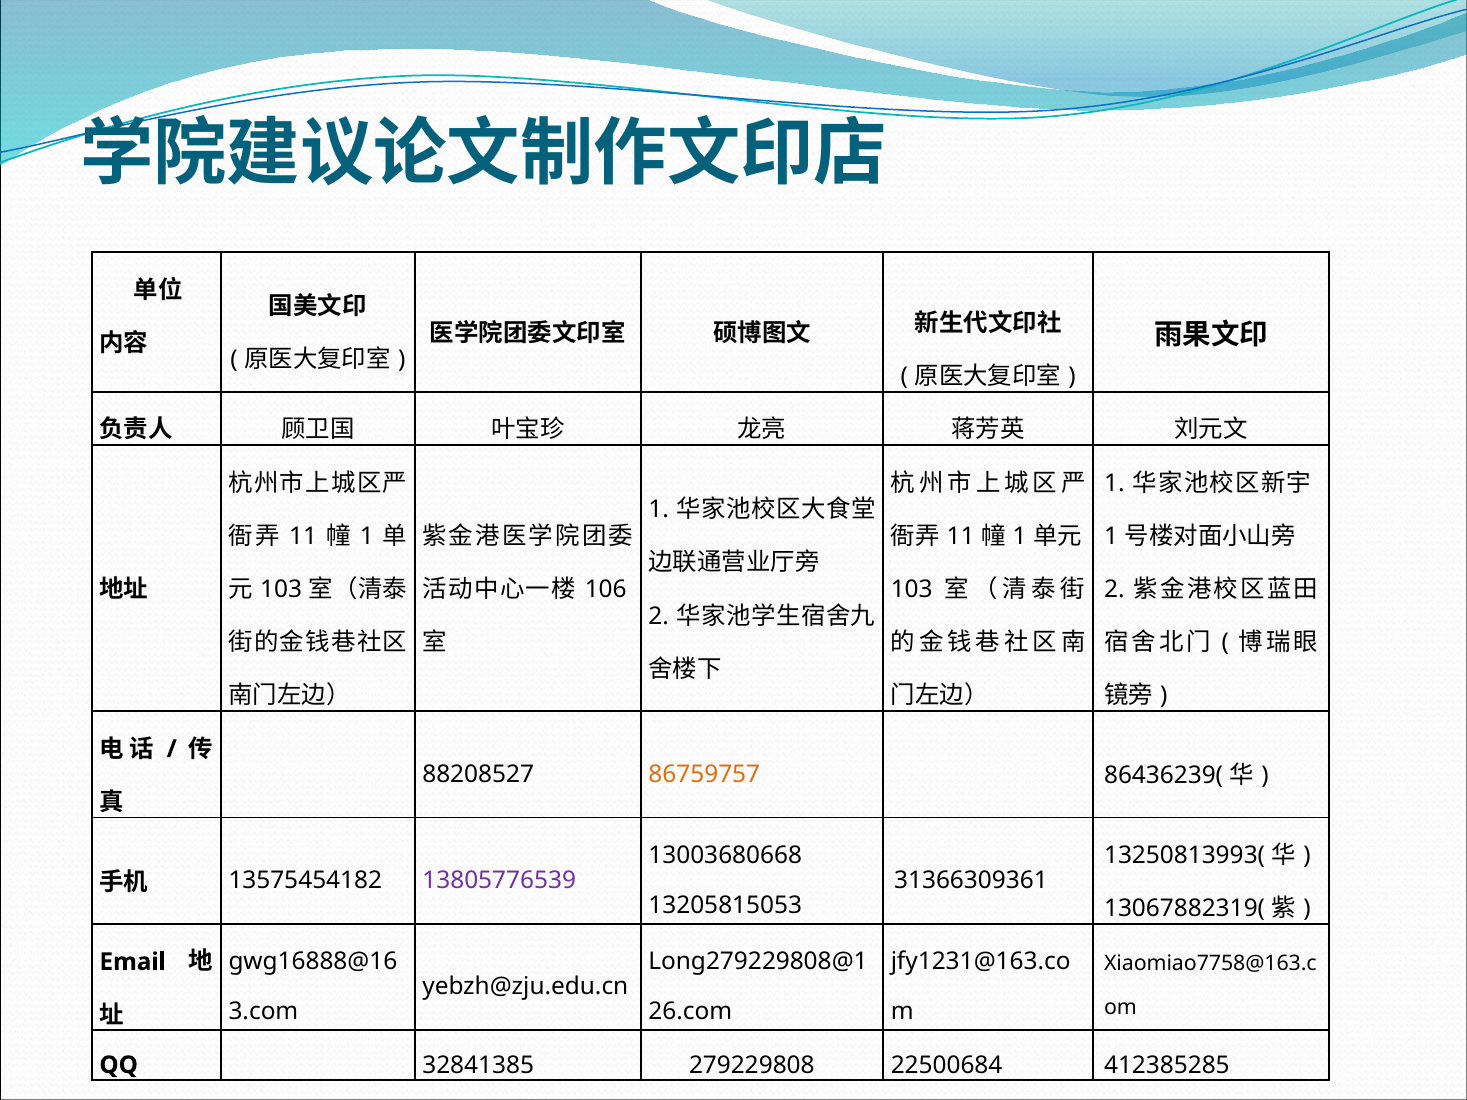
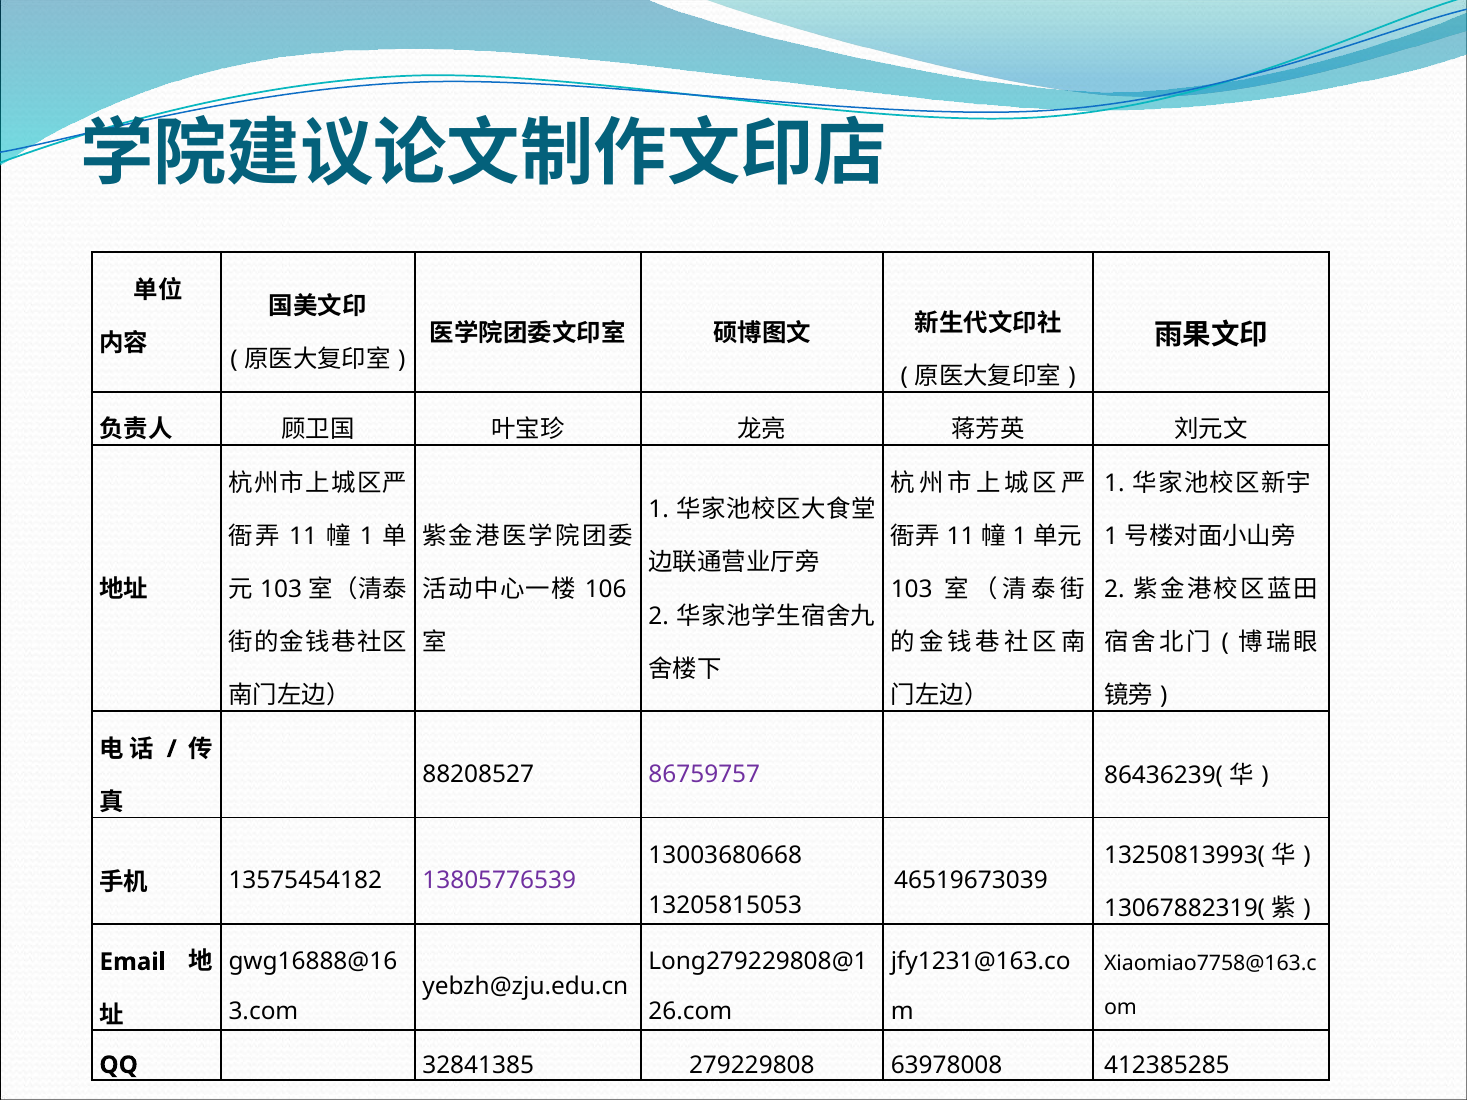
86759757 colour: orange -> purple (704, 774)
31366309361: 31366309361 -> 46519673039 (971, 881)
22500684: 22500684 -> 63978008 (947, 1065)
